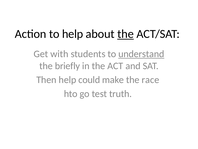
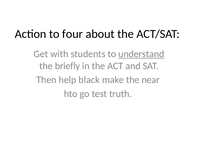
to help: help -> four (73, 34)
the underline: present -> none (126, 34)
could: could -> black (89, 80)
race: race -> near (151, 80)
